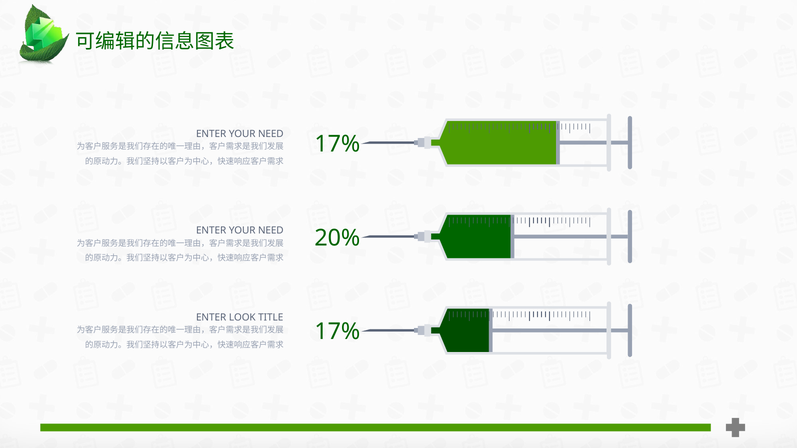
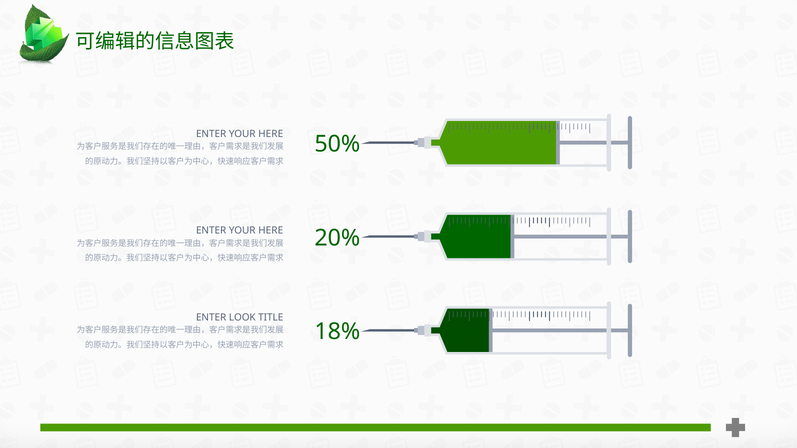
NEED: NEED -> HERE (271, 134)
17%: 17% -> 50% (337, 144)
NEED: NEED -> HERE (271, 231)
17%: 17% -> 18% (337, 332)
